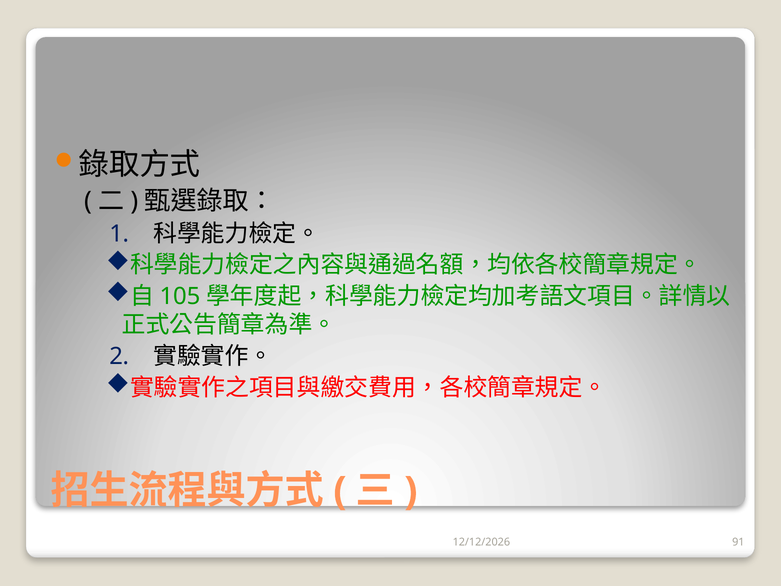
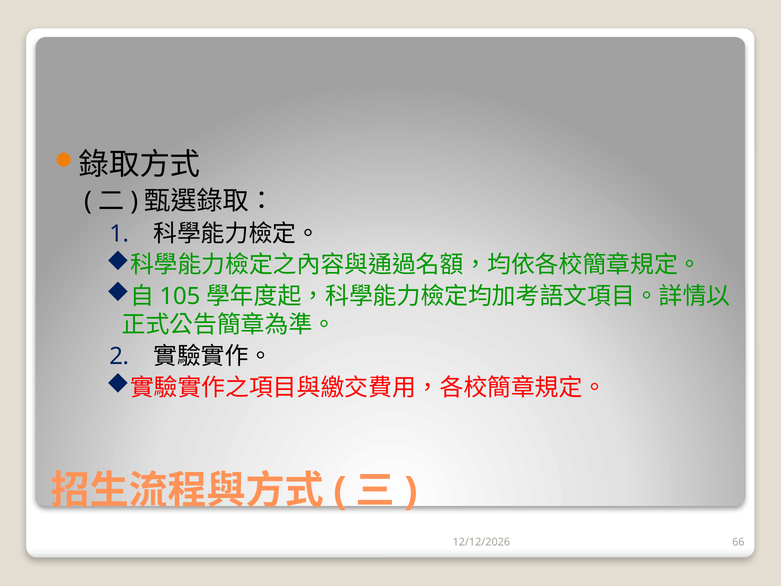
91: 91 -> 66 (738, 542)
